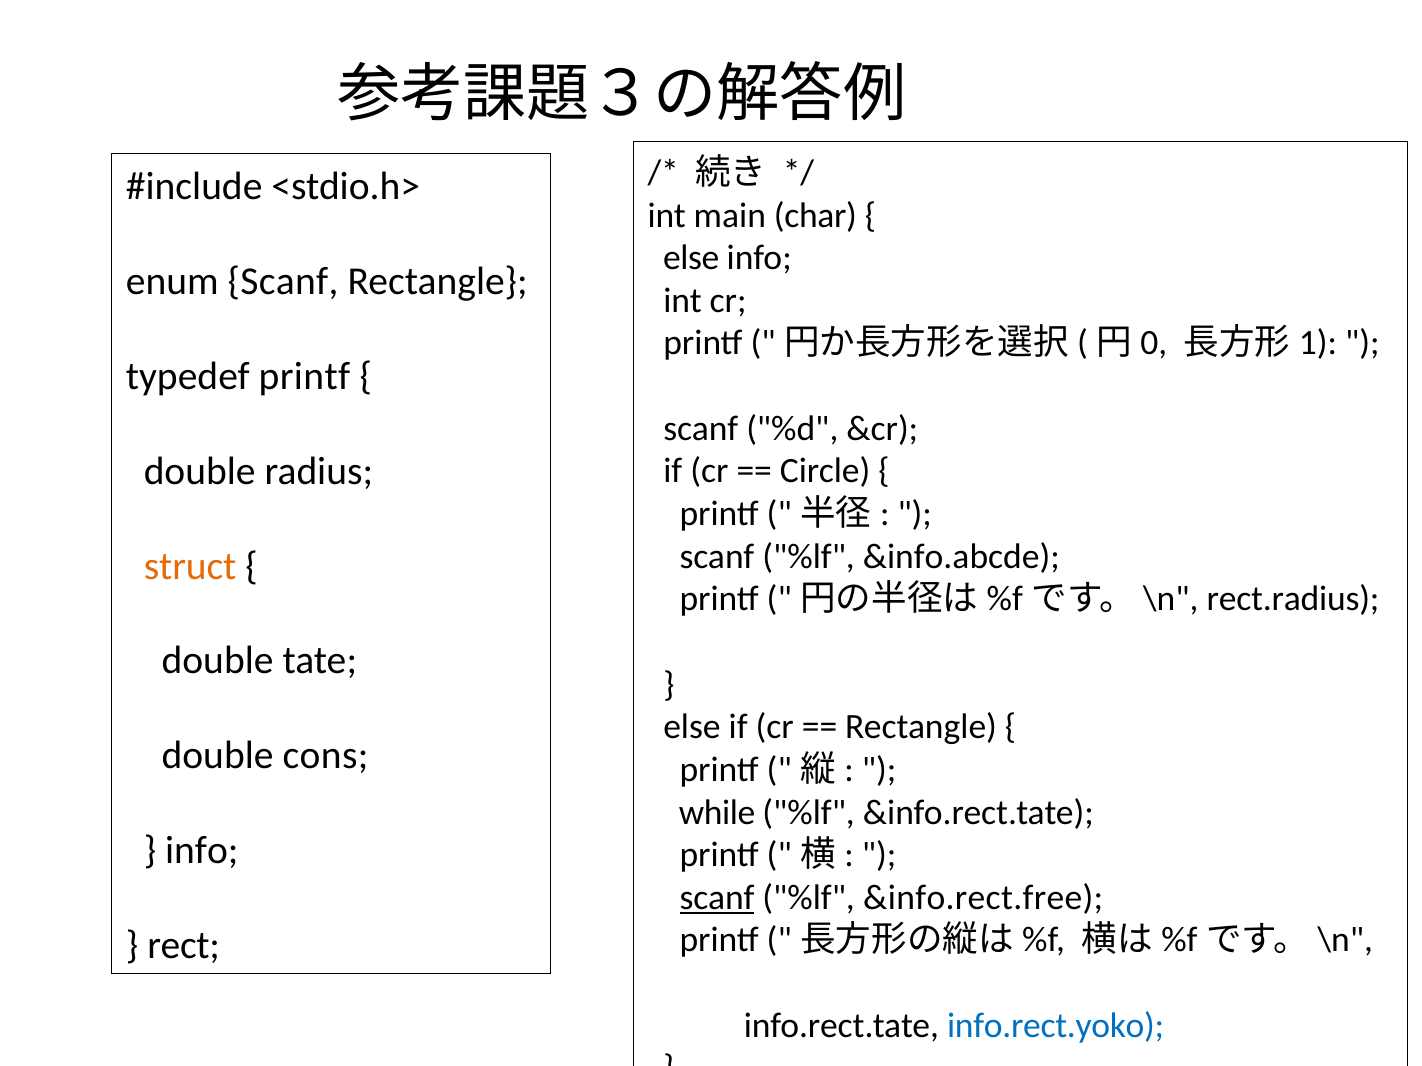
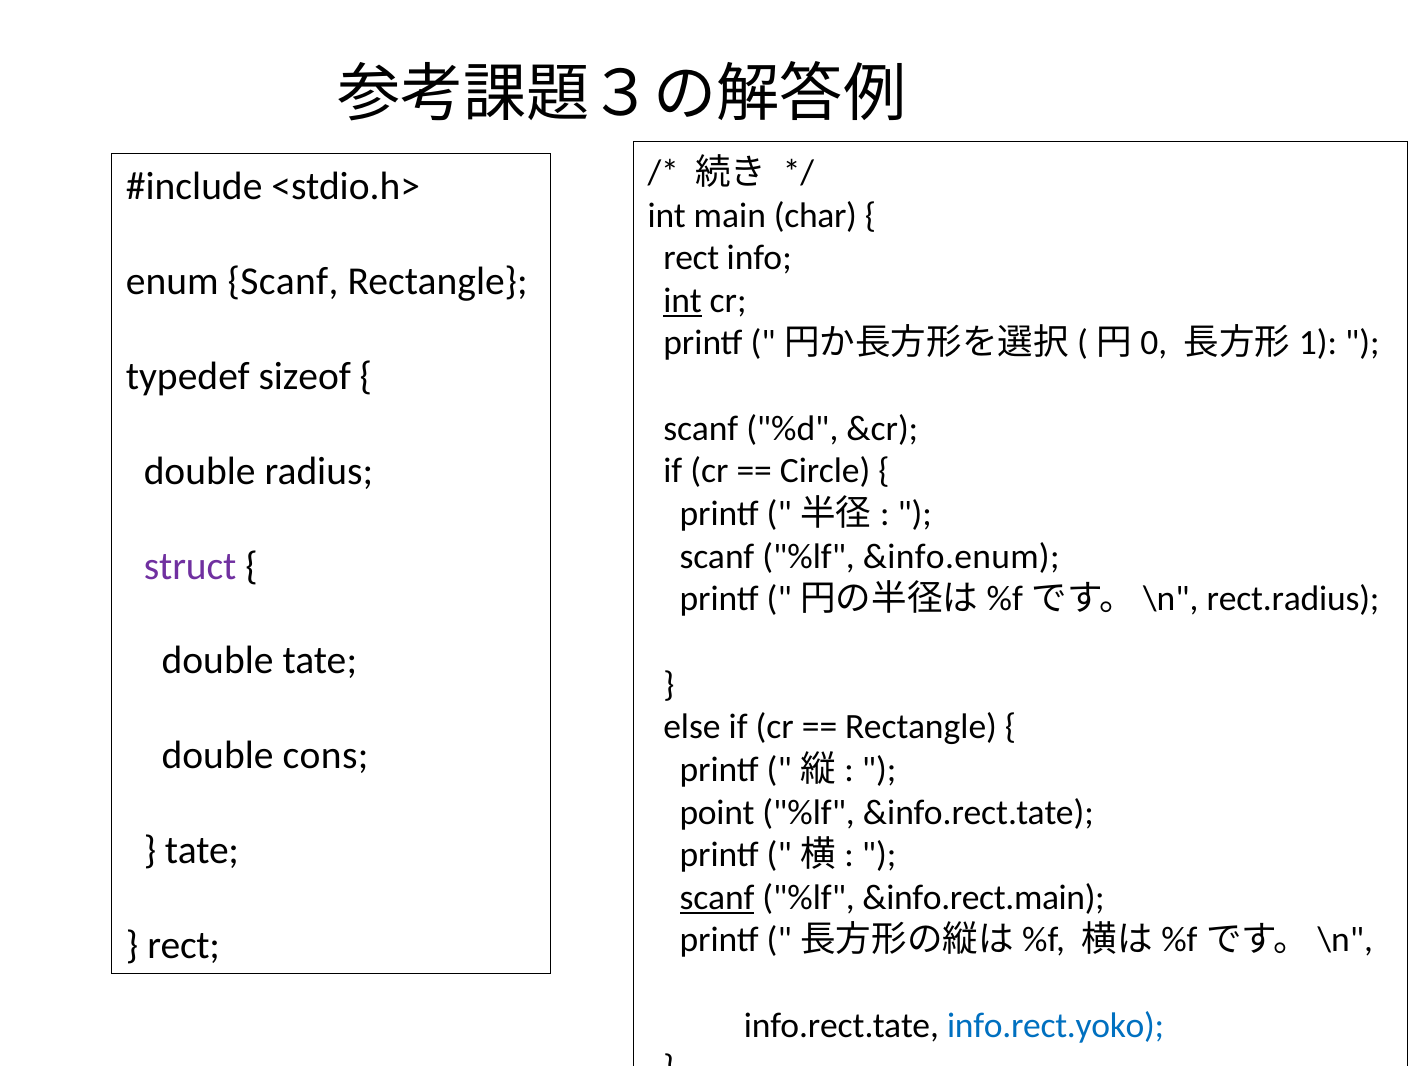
else: else -> rect (691, 258)
int underline: none -> present (683, 301)
typedef printf: printf -> sizeof (305, 377)
&info.abcde: &info.abcde -> &info.enum (961, 557)
struct colour: orange -> purple (190, 566)
while: while -> point (717, 813)
info: info -> tate (202, 851)
&info.rect.free: &info.rect.free -> &info.rect.main (984, 898)
